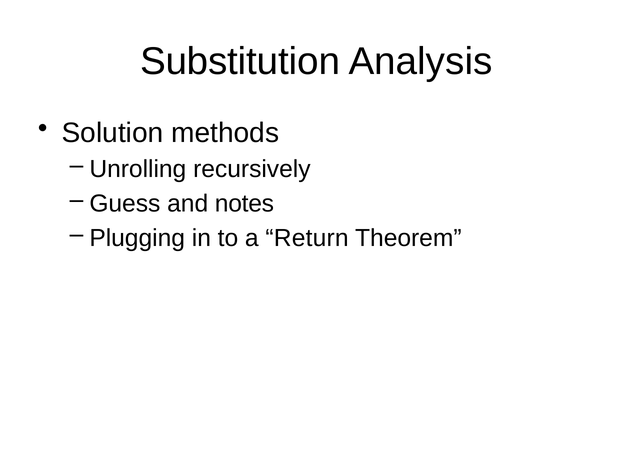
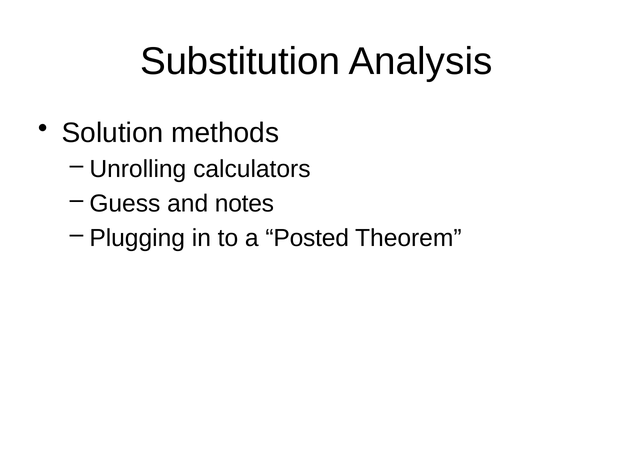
recursively: recursively -> calculators (252, 169)
Return: Return -> Posted (307, 238)
